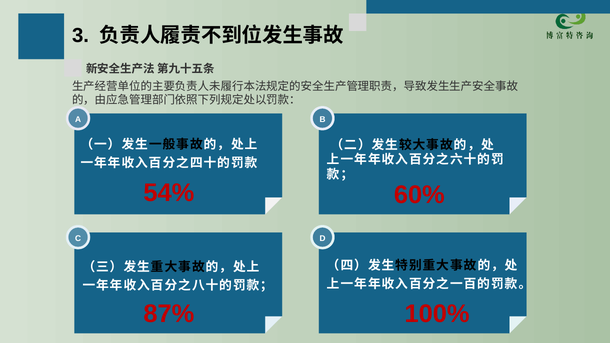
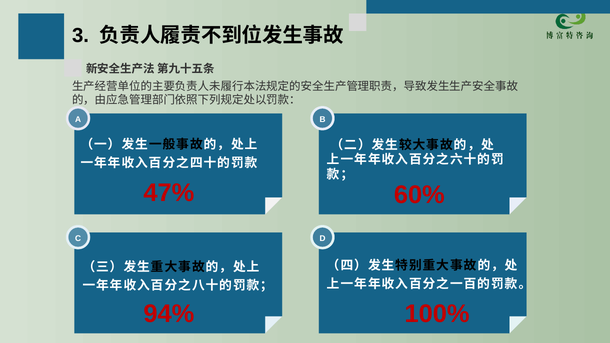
54%: 54% -> 47% (169, 193)
87%: 87% -> 94% (169, 314)
